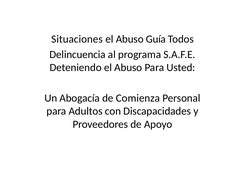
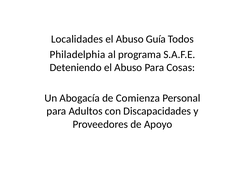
Situaciones: Situaciones -> Localidades (77, 39)
Delincuencia: Delincuencia -> Philadelphia (77, 54)
Usted: Usted -> Cosas (181, 67)
